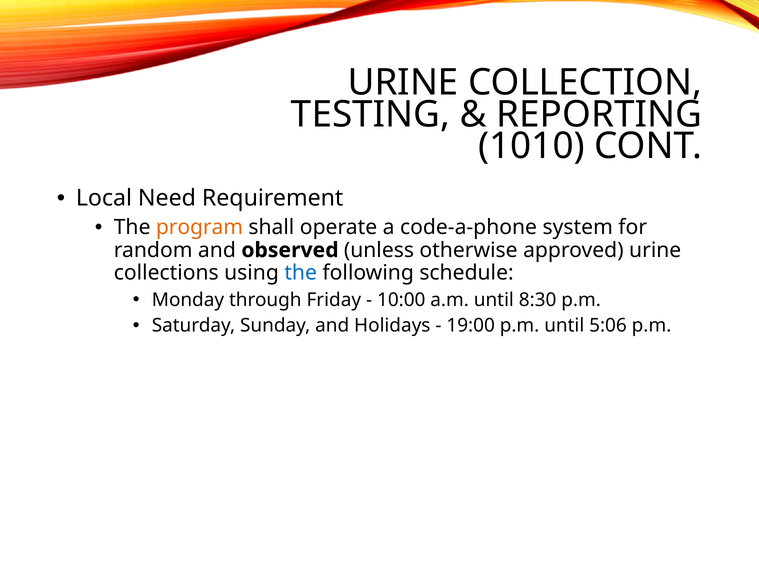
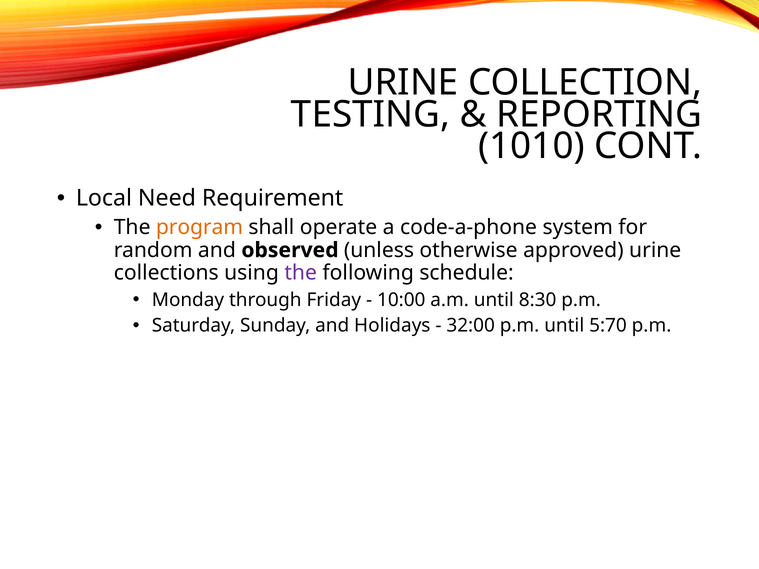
the colour: blue -> purple (301, 273)
19:00: 19:00 -> 32:00 (471, 326)
5:06: 5:06 -> 5:70 (608, 326)
